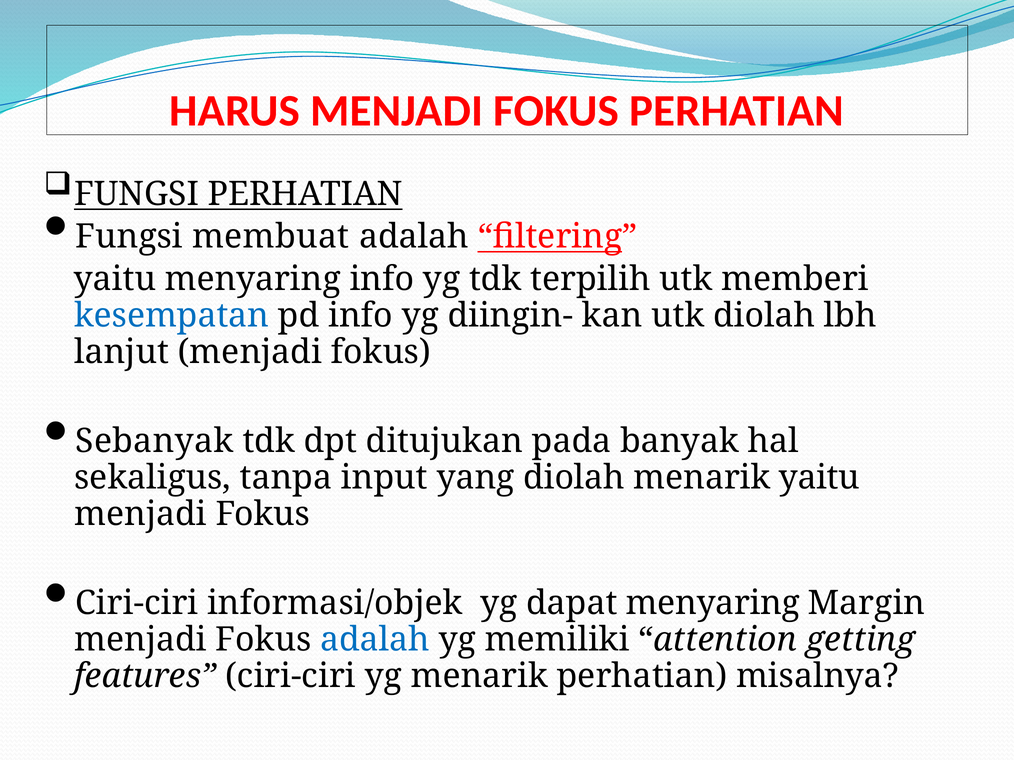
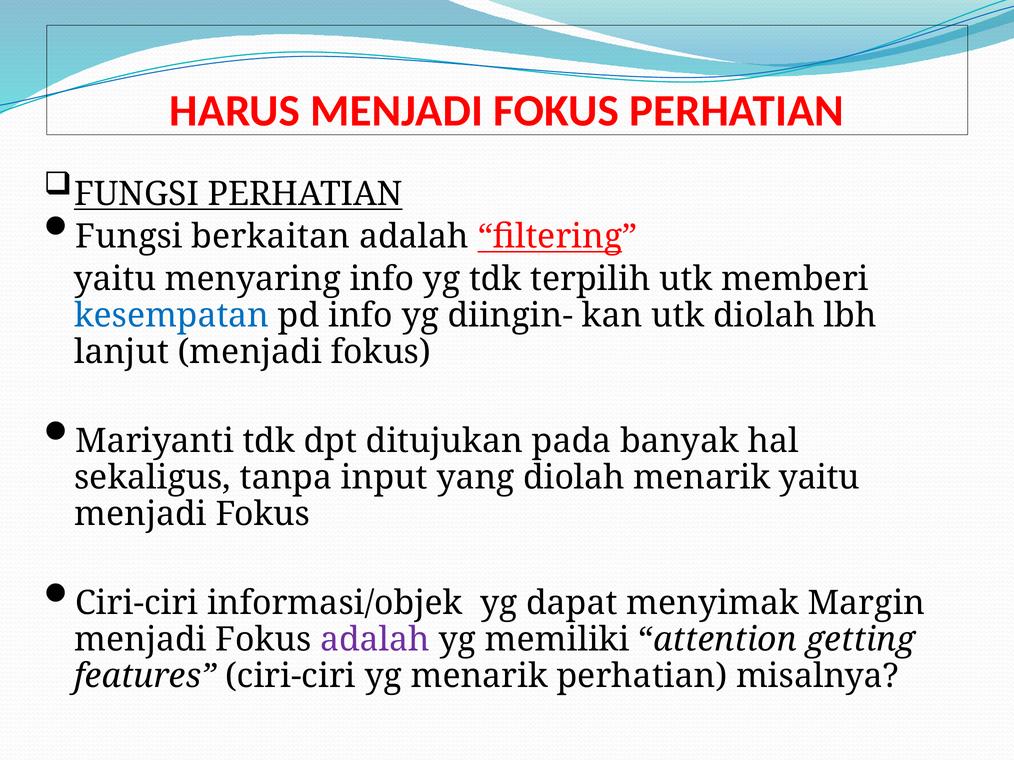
membuat: membuat -> berkaitan (271, 237)
Sebanyak: Sebanyak -> Mariyanti (155, 441)
dapat menyaring: menyaring -> menyimak (713, 603)
adalah colour: blue -> purple (375, 640)
